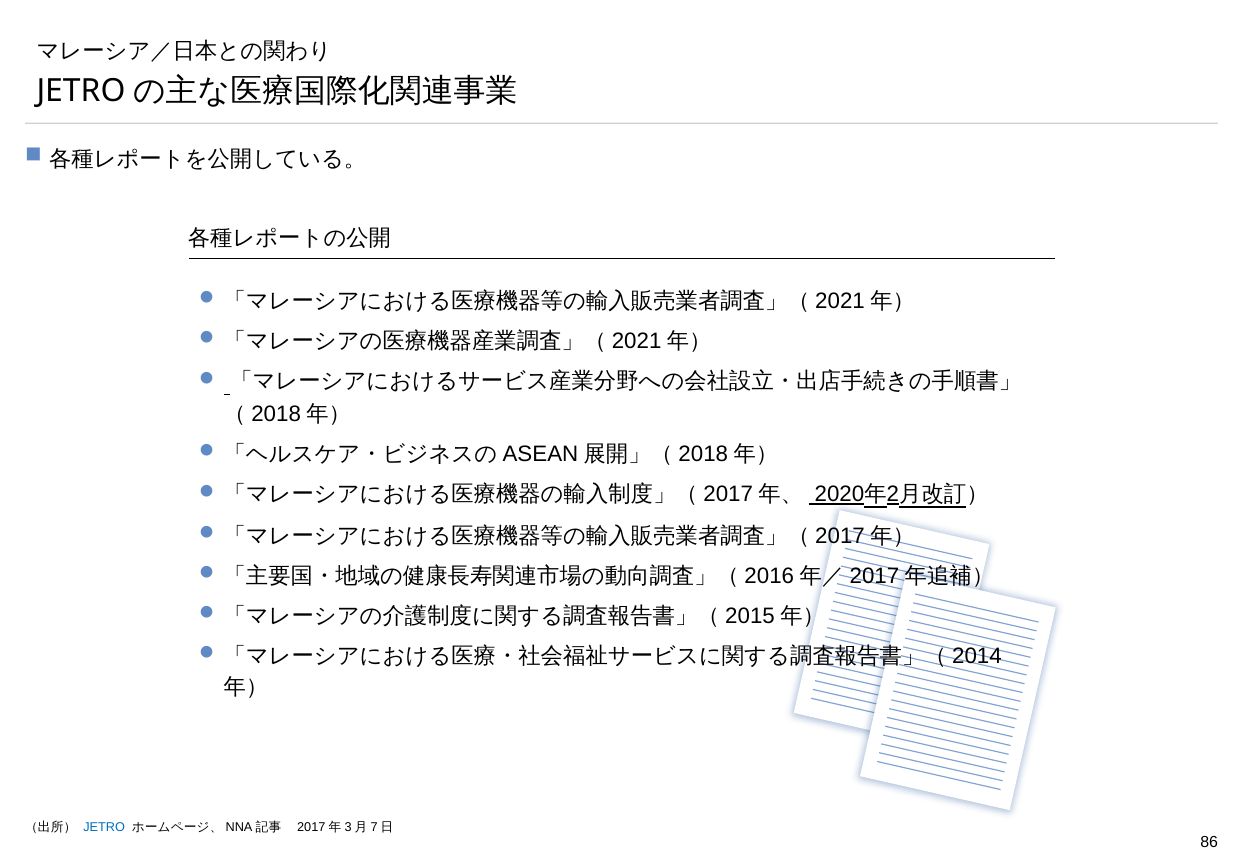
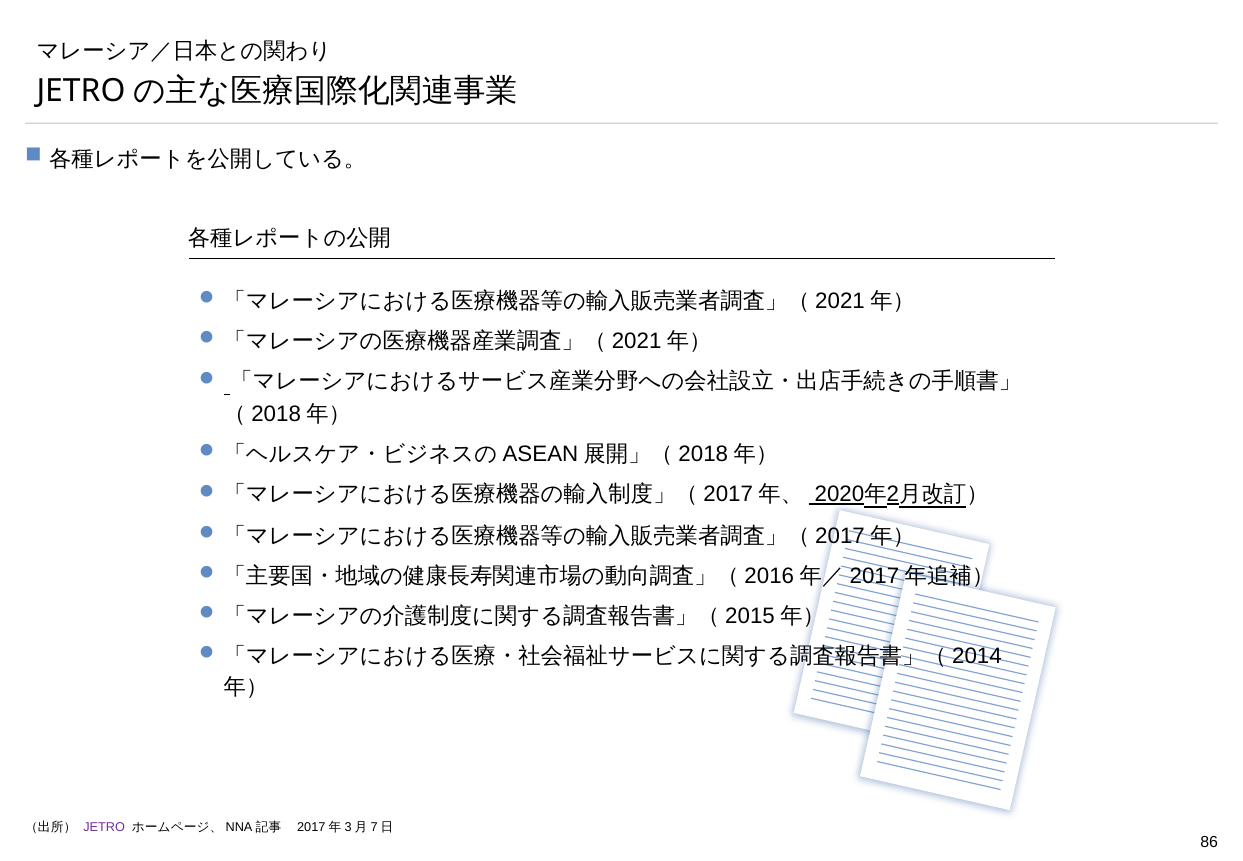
JETRO colour: blue -> purple (104, 827)
